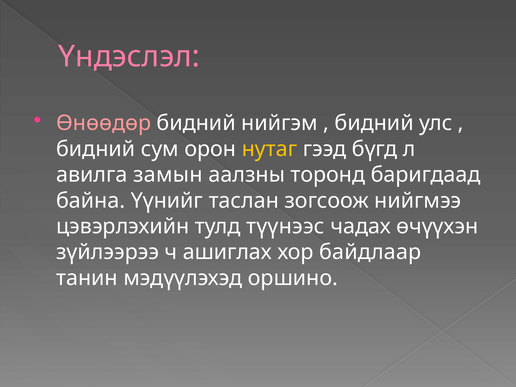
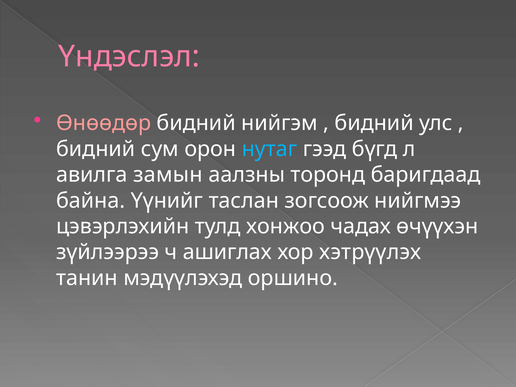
нутаг colour: yellow -> light blue (270, 149)
түүнээс: түүнээс -> хонжоо (285, 226)
байдлаар: байдлаар -> хэтрүүлэх (370, 252)
